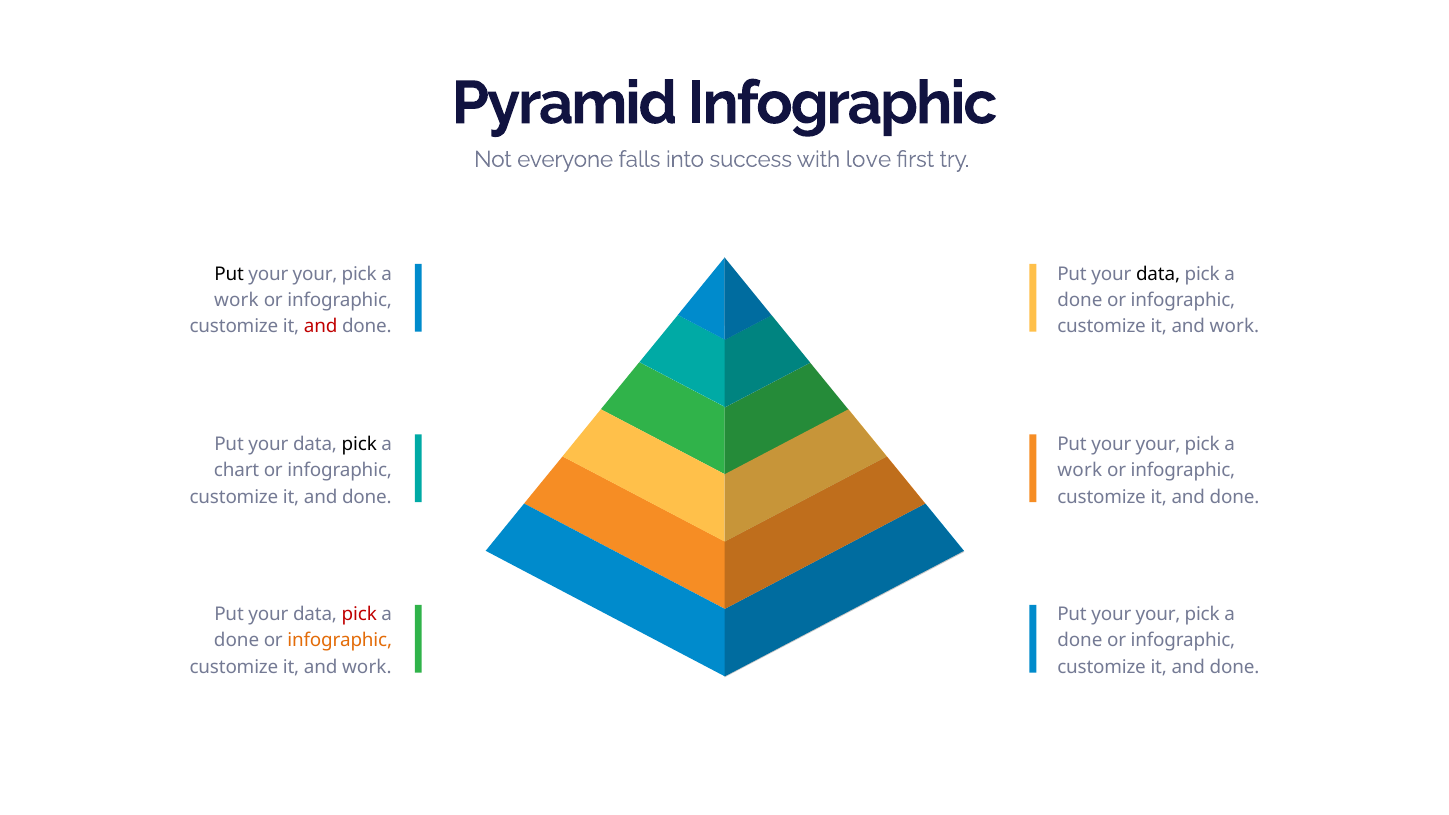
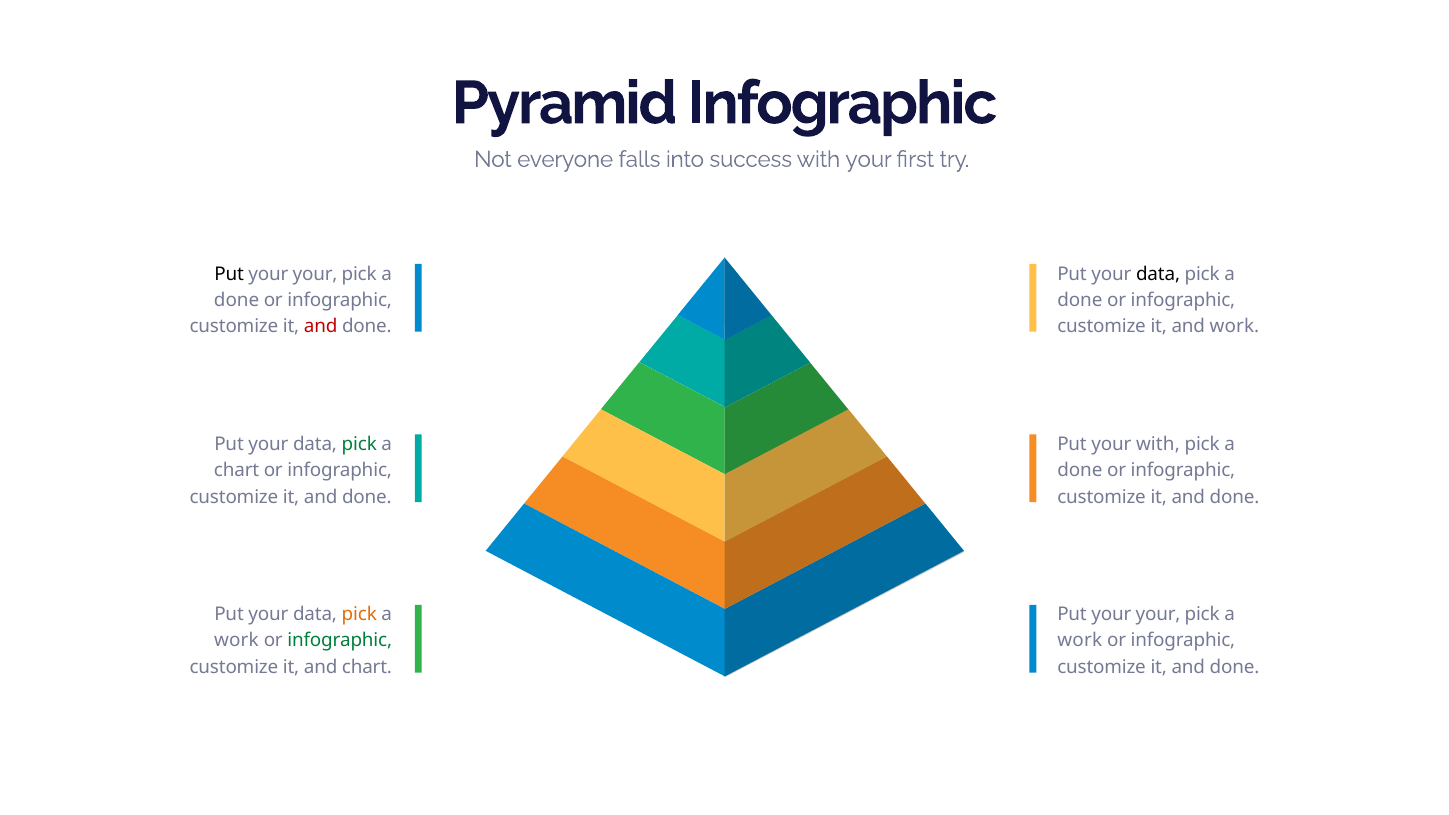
with love: love -> your (869, 159)
work: work -> done (237, 300)
pick colour: black -> green (359, 444)
your: your -> with (1158, 444)
work: work -> done (1080, 471)
pick colour: red -> orange (359, 615)
done: done -> work (236, 641)
infographic colour: orange -> green (340, 641)
done: done -> work (1080, 641)
work: work -> chart (367, 667)
